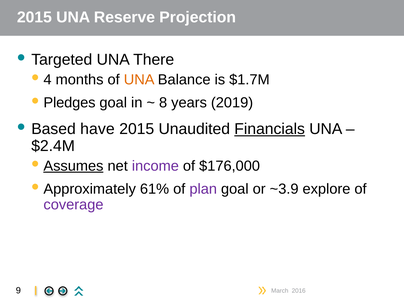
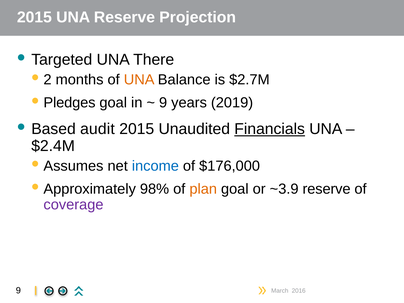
4: 4 -> 2 (48, 80)
$1.7M: $1.7M -> $2.7M (249, 80)
8: 8 -> 9 (163, 103)
have: have -> audit (97, 129)
Assumes underline: present -> none (73, 166)
income colour: purple -> blue (155, 166)
61%: 61% -> 98% (155, 189)
plan colour: purple -> orange (203, 189)
~3.9 explore: explore -> reserve (327, 189)
